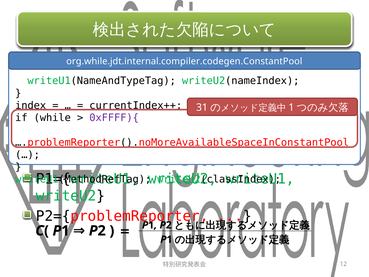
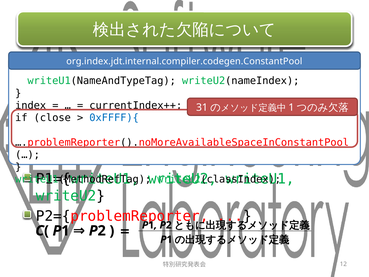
org.while.jdt.internal.compiler.codegen.ConstantPool: org.while.jdt.internal.compiler.codegen.ConstantPool -> org.index.jdt.internal.compiler.codegen.ConstantPool (184, 61)
while: while -> close (52, 118)
0xFFFF){ colour: purple -> blue (114, 118)
